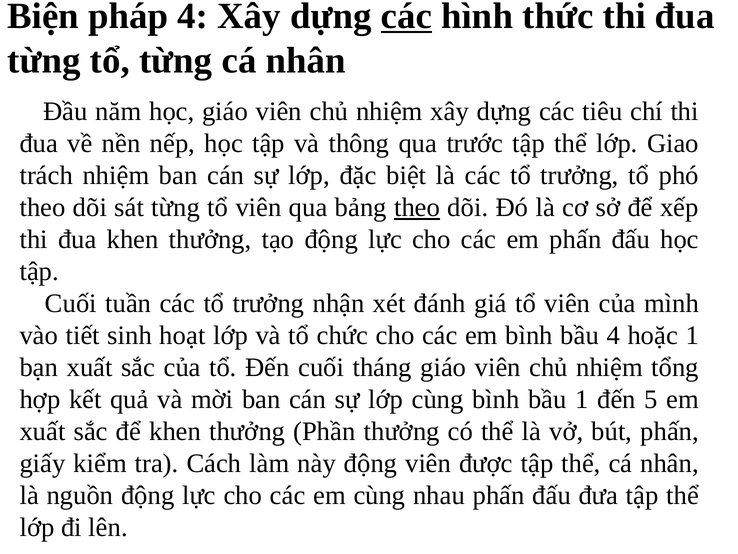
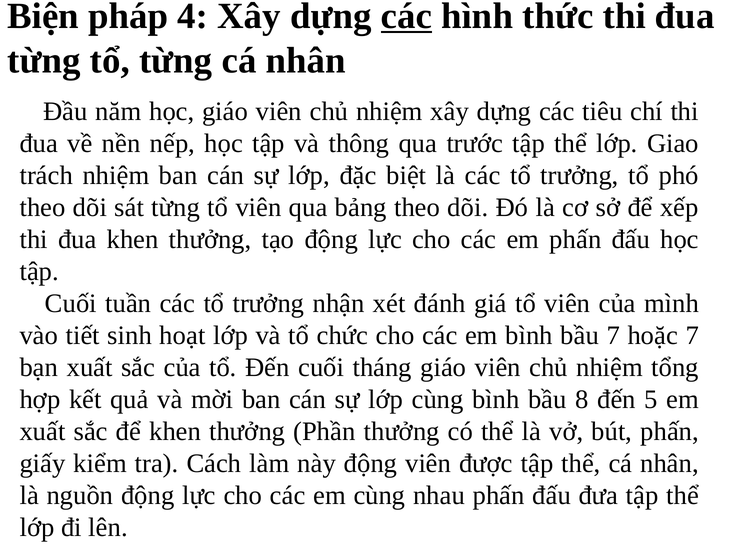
theo underline: present -> none (417, 207)
bầu 4: 4 -> 7 (613, 335)
hoặc 1: 1 -> 7 (692, 335)
bầu 1: 1 -> 8 (582, 399)
